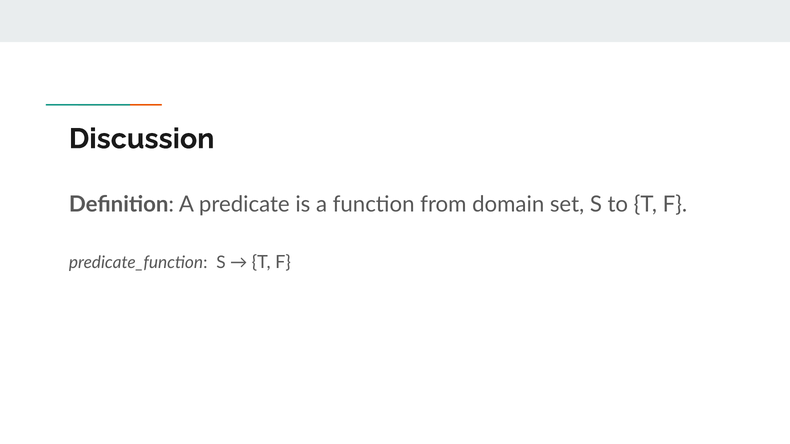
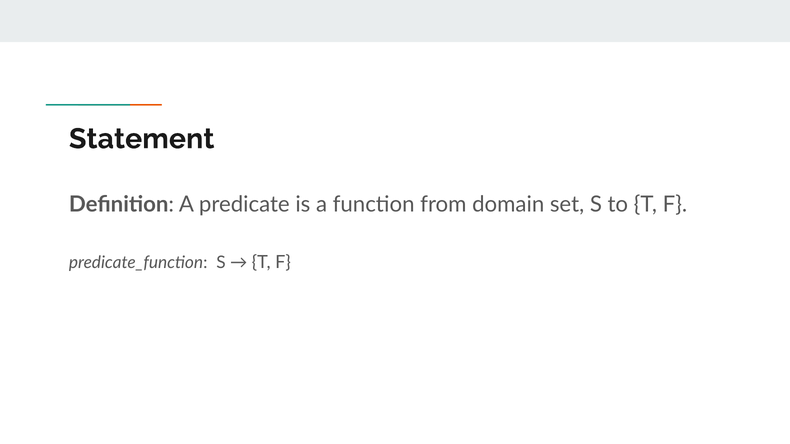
Discussion: Discussion -> Statement (142, 139)
